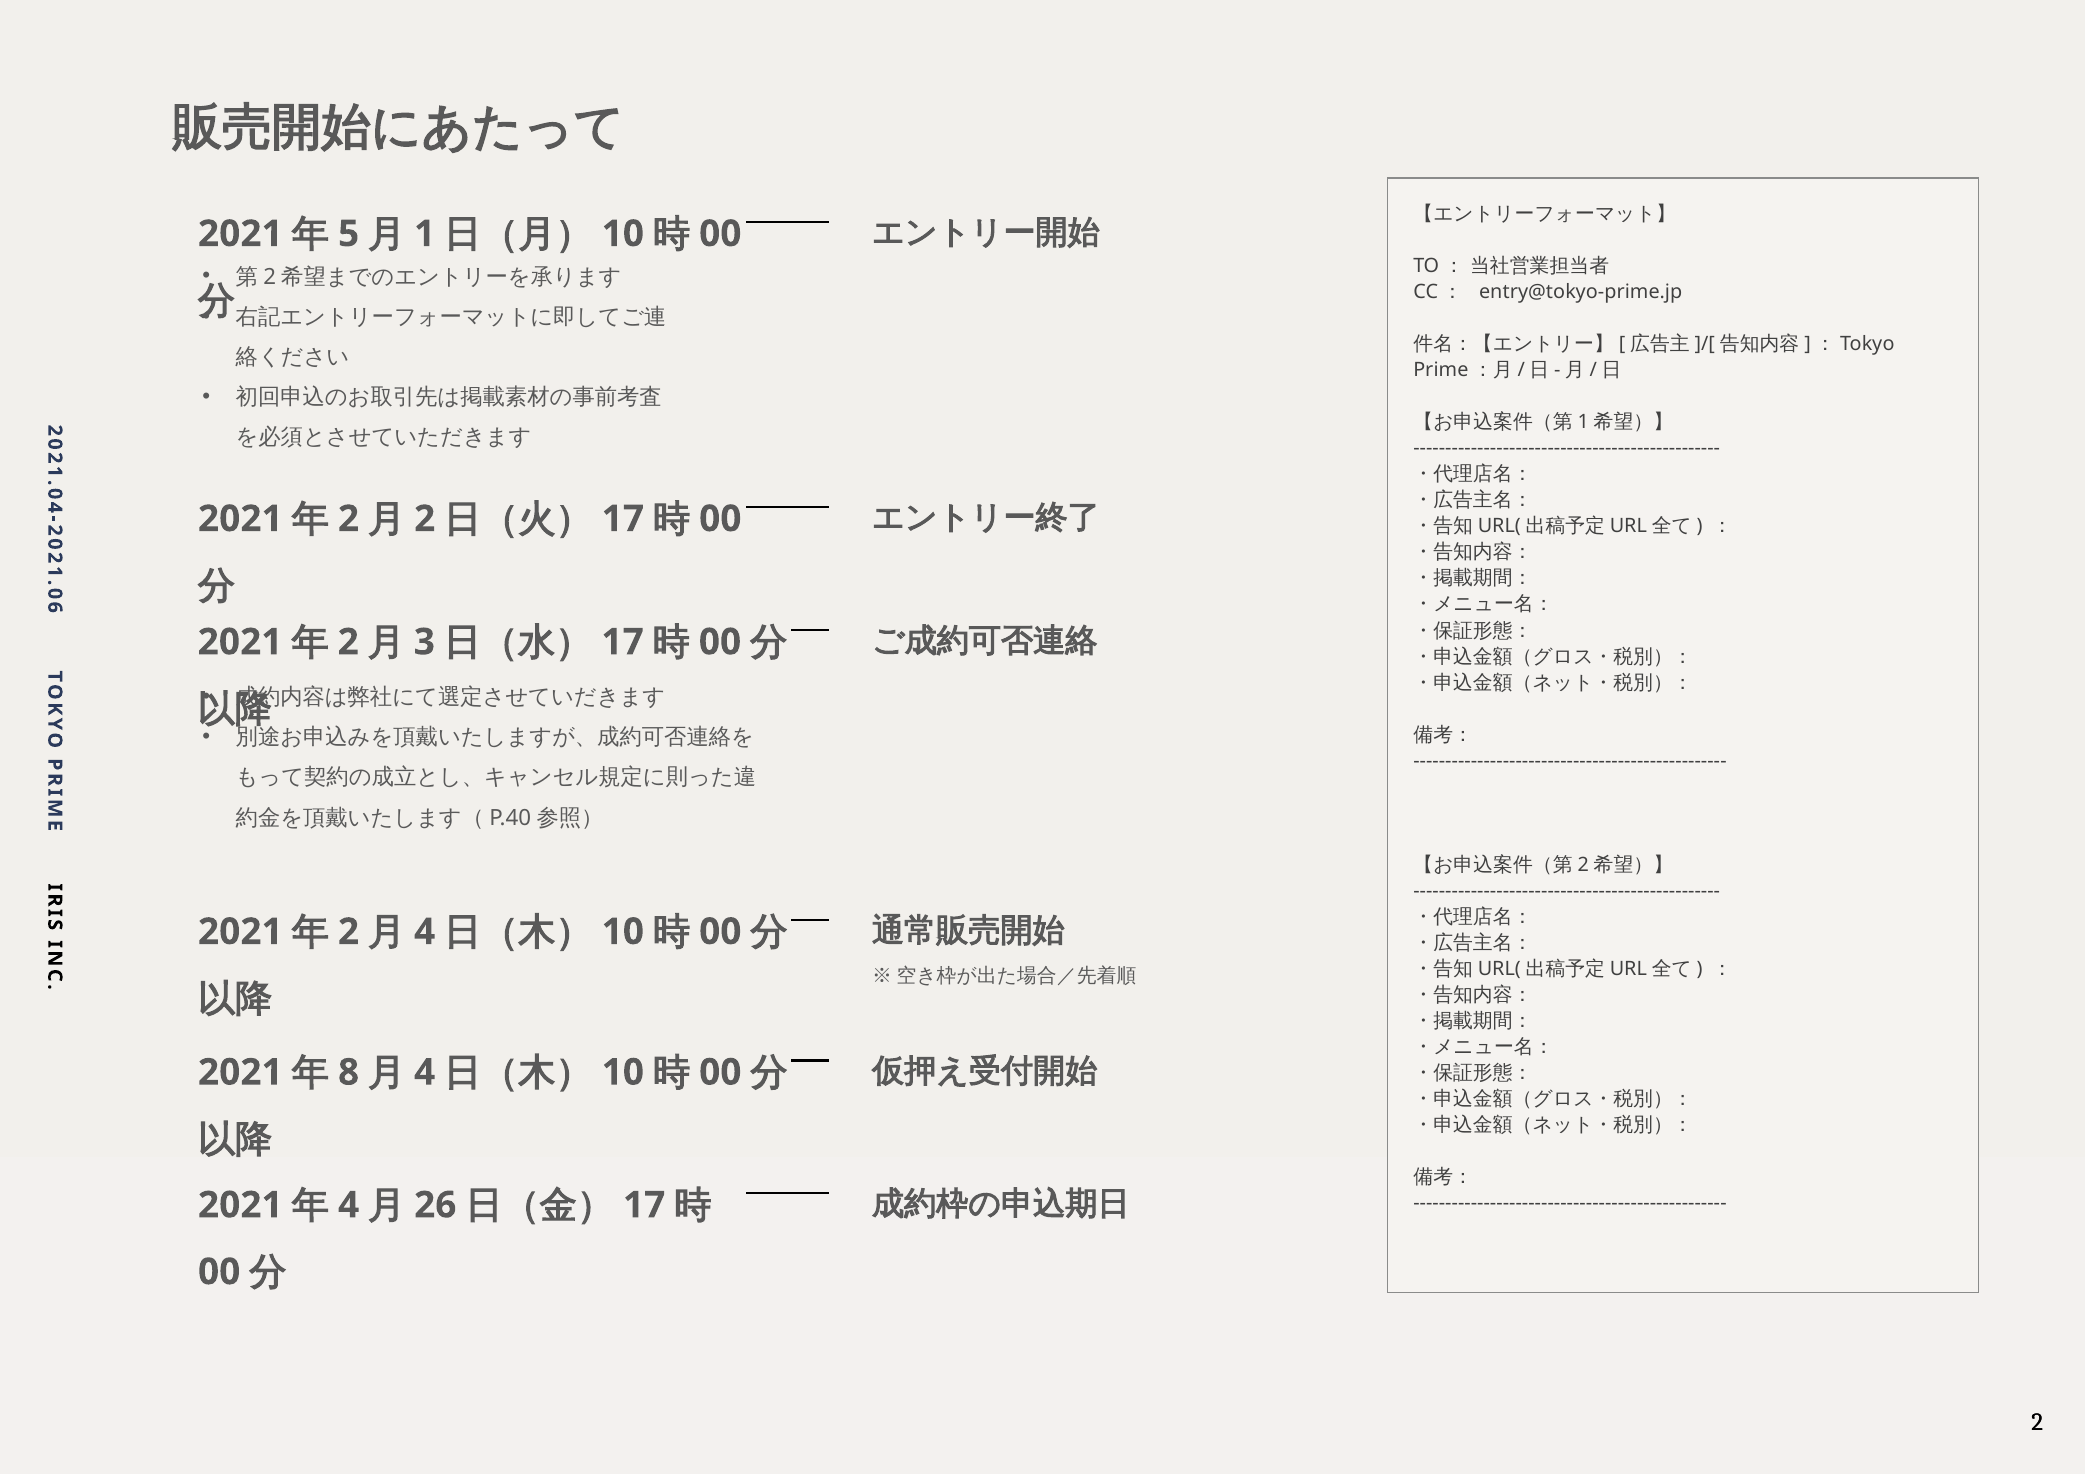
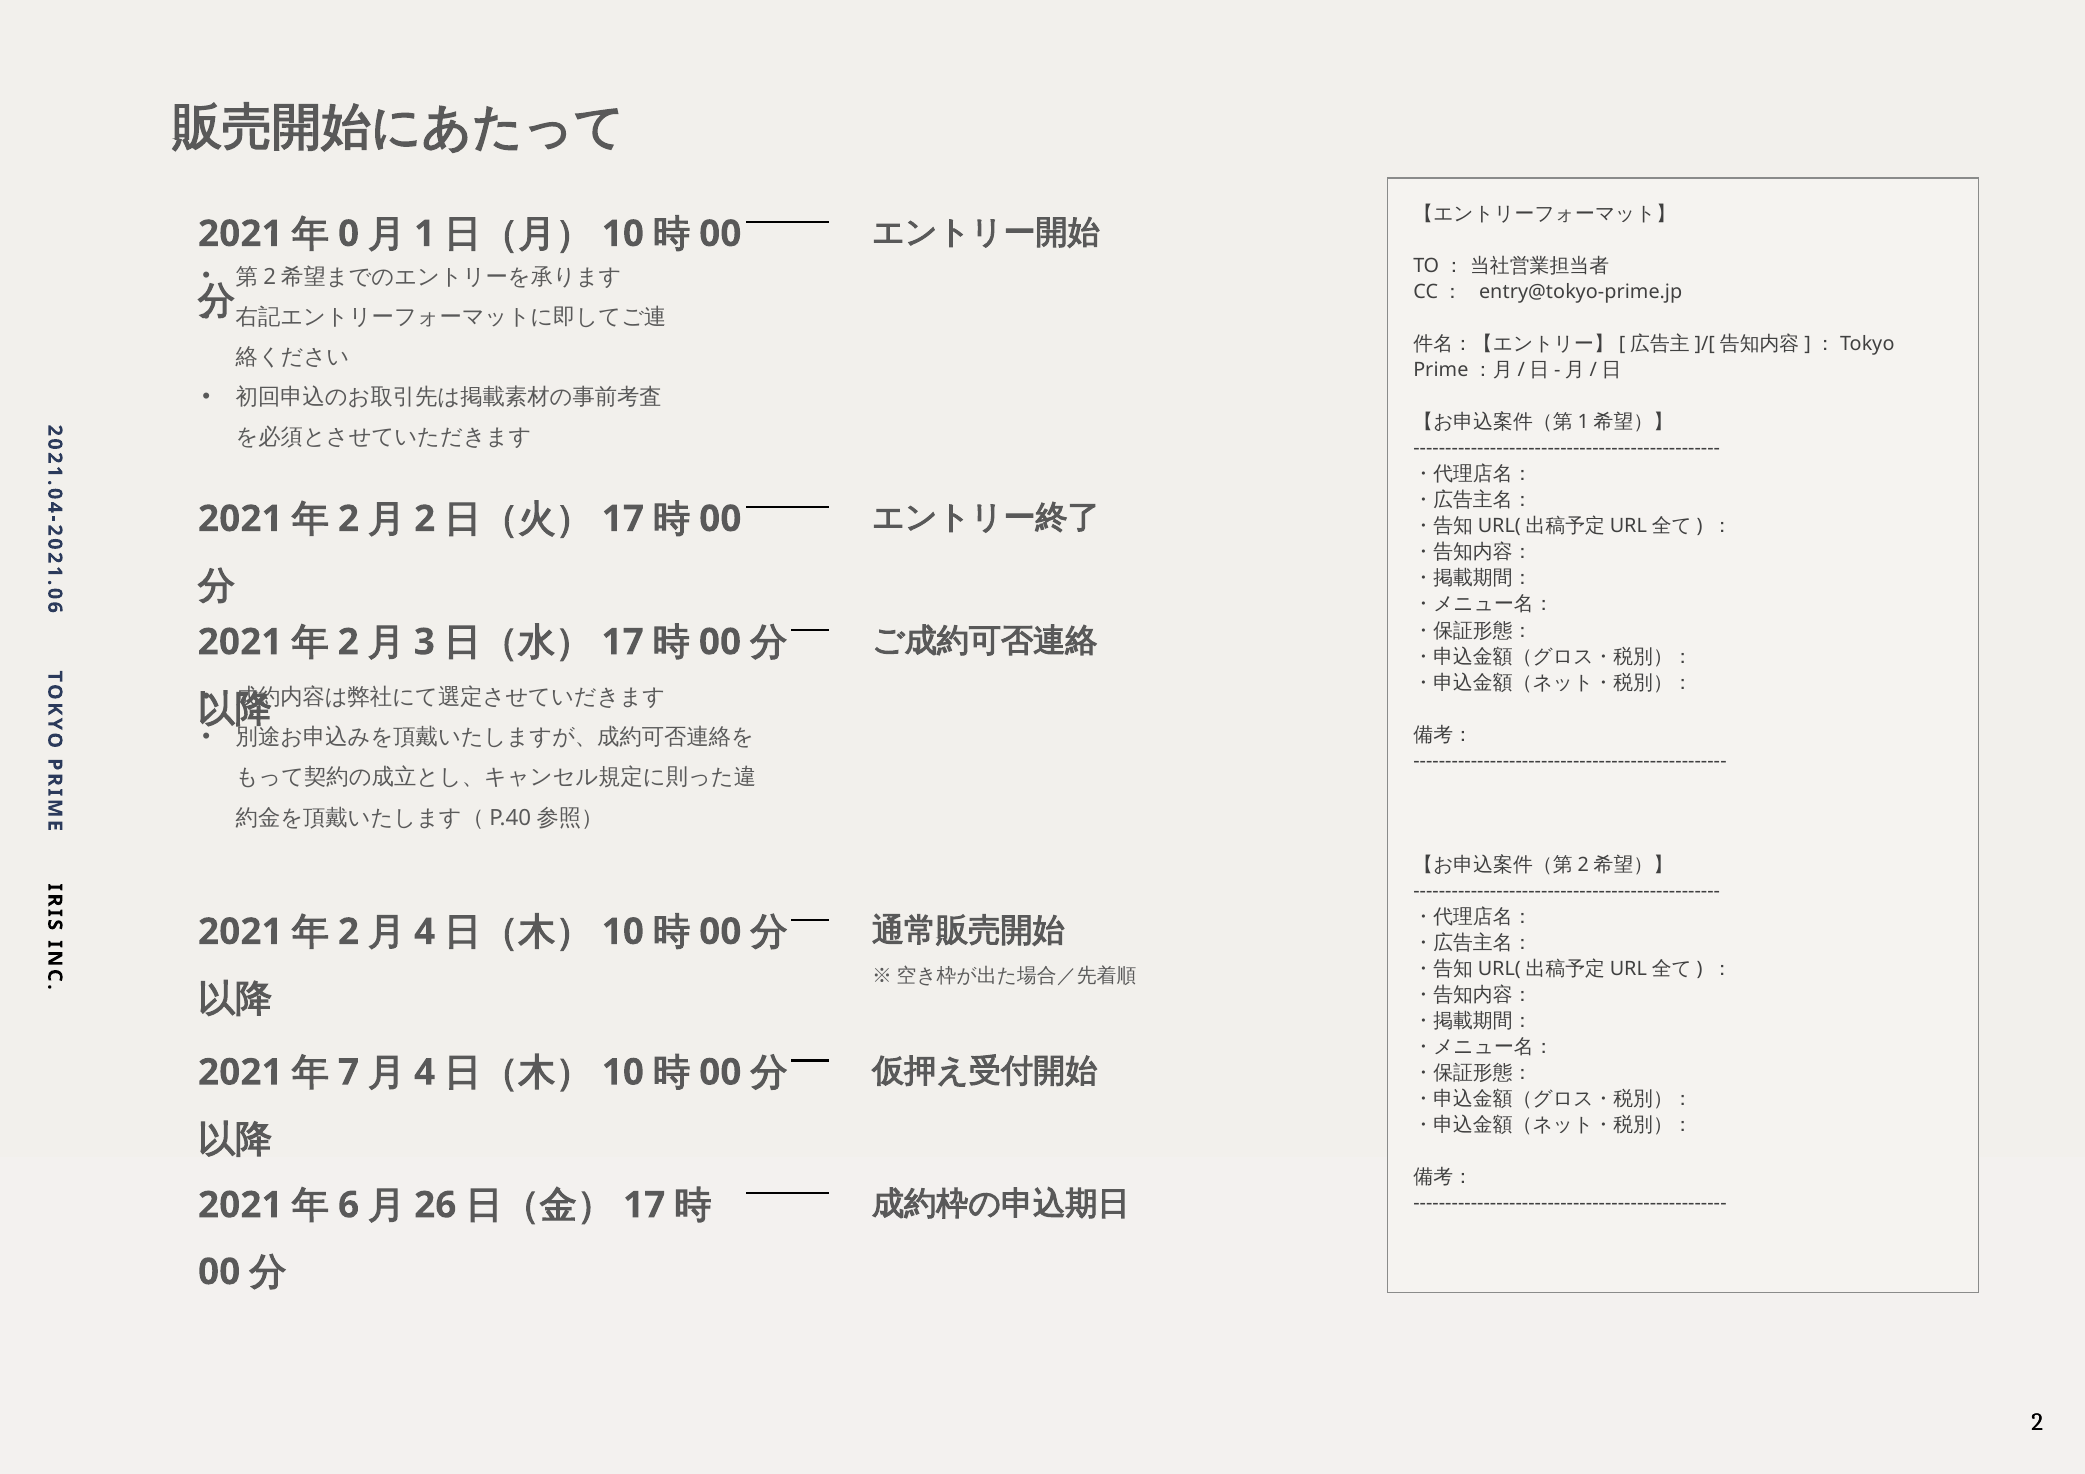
5: 5 -> 0 (349, 234)
8: 8 -> 7 (349, 1073)
4: 4 -> 6 (349, 1205)
